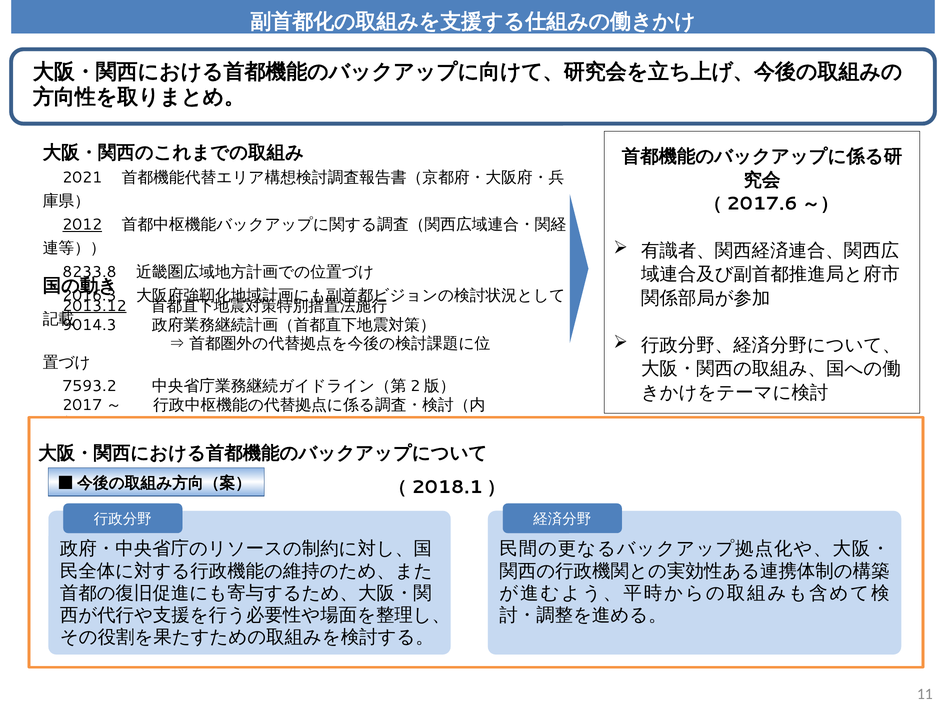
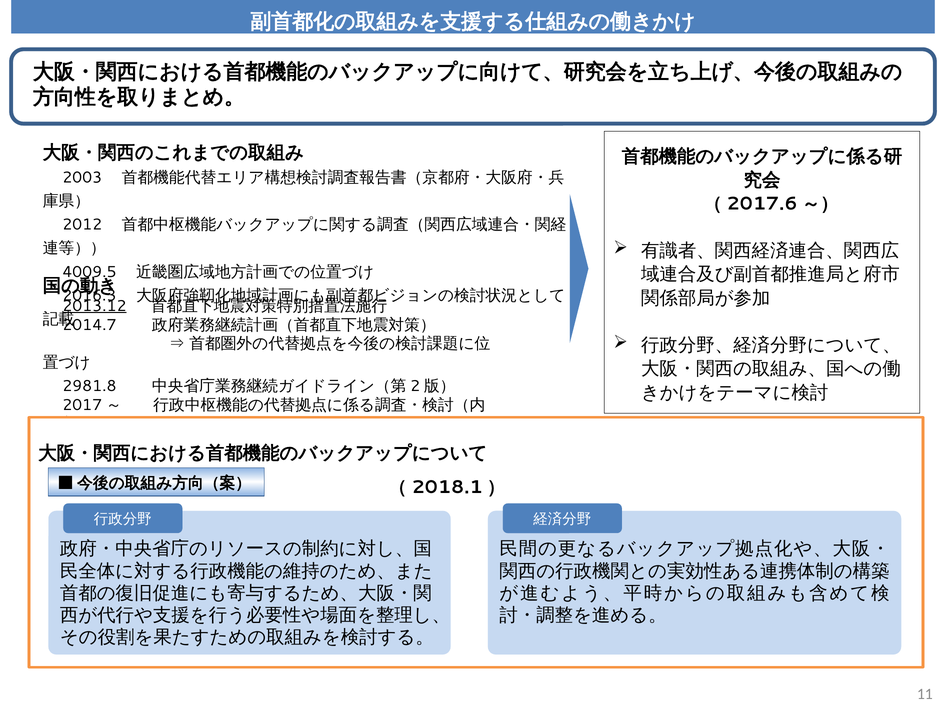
2021: 2021 -> 2003 (82, 178)
2012 underline: present -> none (82, 225)
8233.8: 8233.8 -> 4009.5 (89, 272)
9014.3: 9014.3 -> 2014.7 (89, 325)
7593.2: 7593.2 -> 2981.8 (89, 387)
